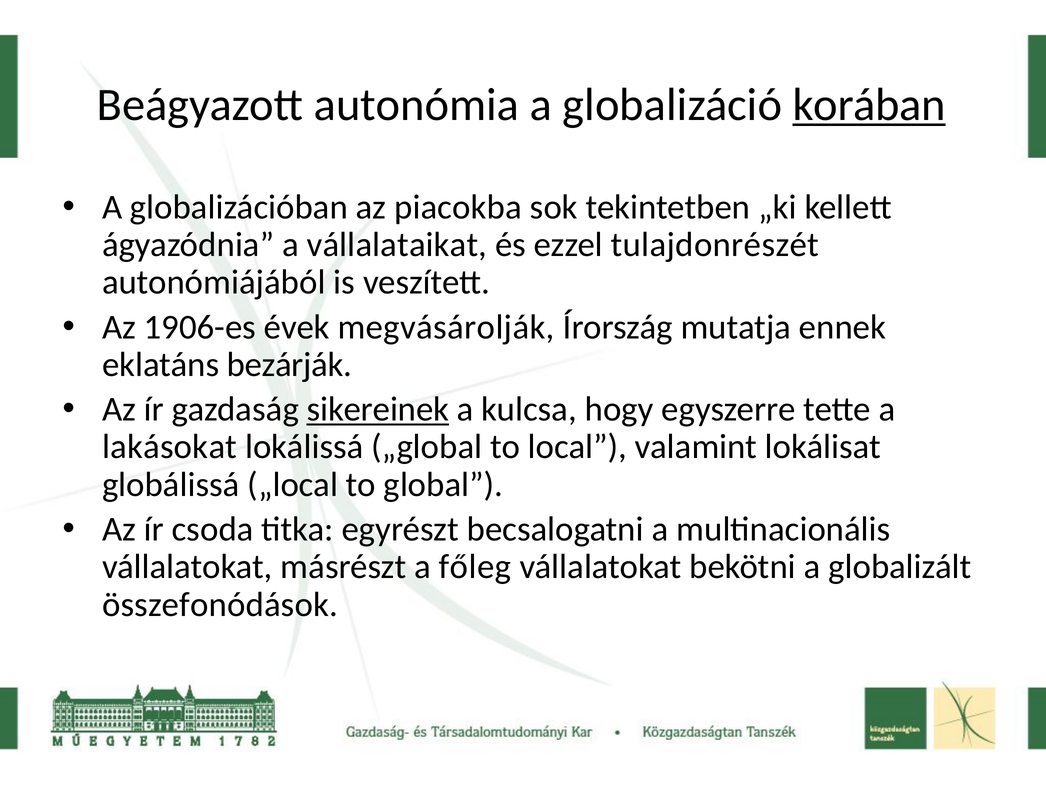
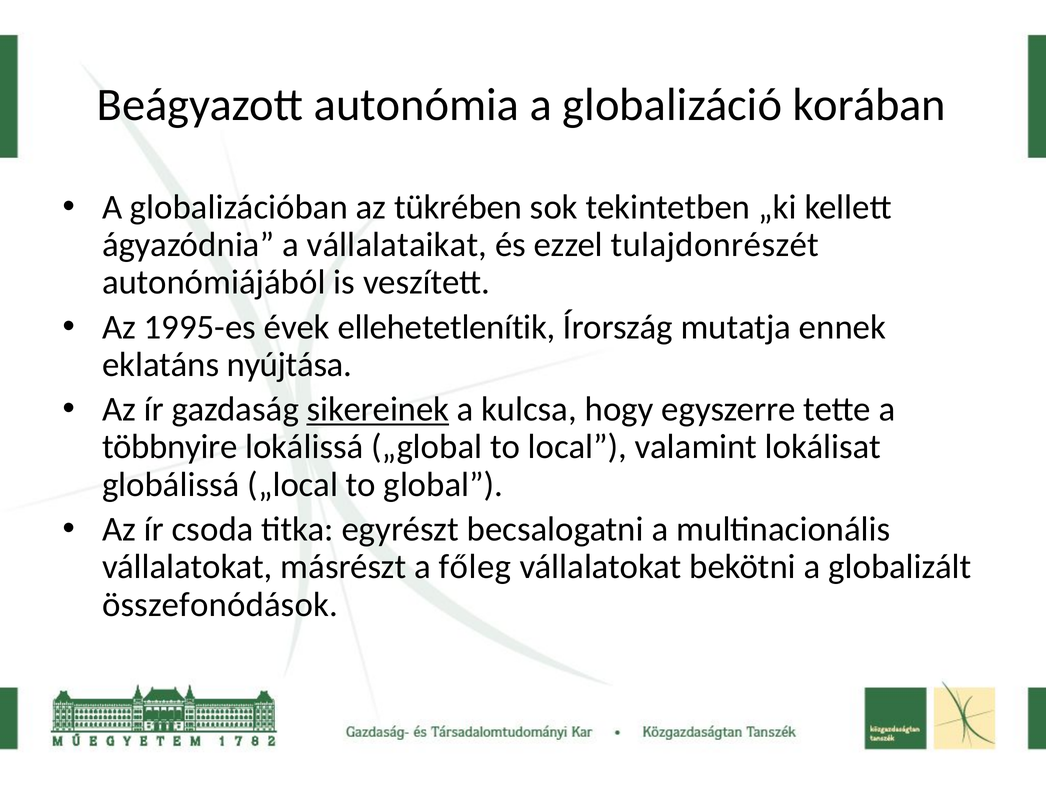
korában underline: present -> none (869, 105)
piacokba: piacokba -> tükrében (458, 207)
1906-es: 1906-es -> 1995-es (200, 327)
megvásárolják: megvásárolják -> ellehetetlenítik (446, 327)
bezárják: bezárják -> nyújtása (289, 364)
lakásokat: lakásokat -> többnyire (170, 447)
